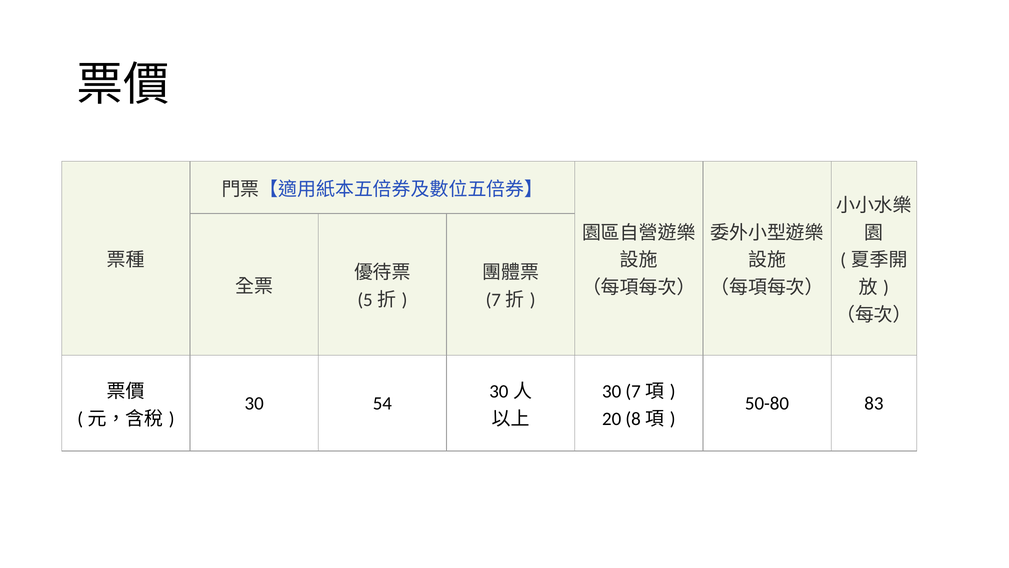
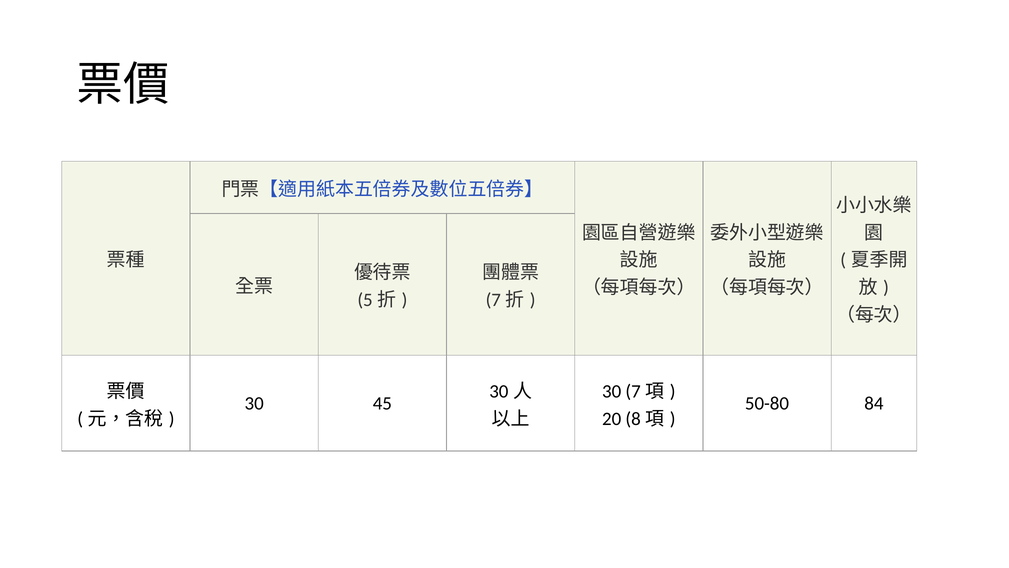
54: 54 -> 45 (382, 403)
83: 83 -> 84 (874, 403)
